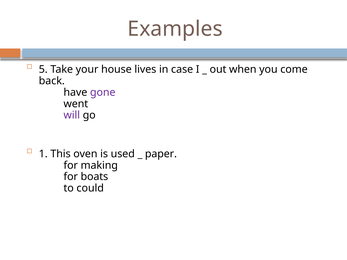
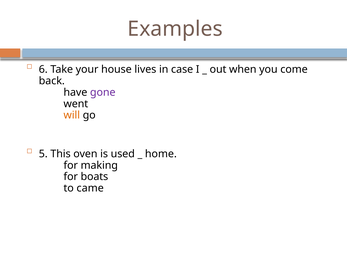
5: 5 -> 6 (43, 70)
will colour: purple -> orange (72, 115)
1: 1 -> 5 (43, 154)
paper: paper -> home (161, 154)
could: could -> came (90, 188)
